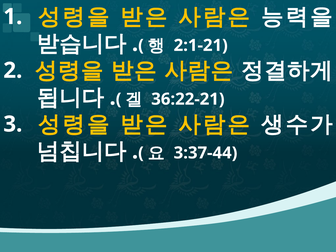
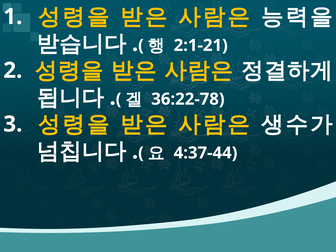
36:22-21: 36:22-21 -> 36:22-78 (188, 99)
3:37-44: 3:37-44 -> 4:37-44 (206, 153)
